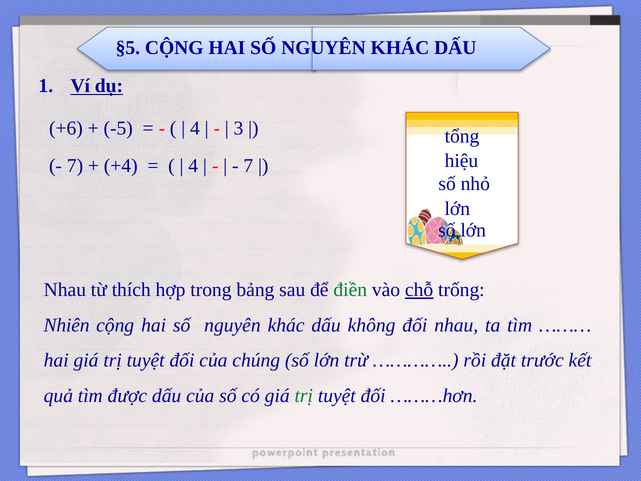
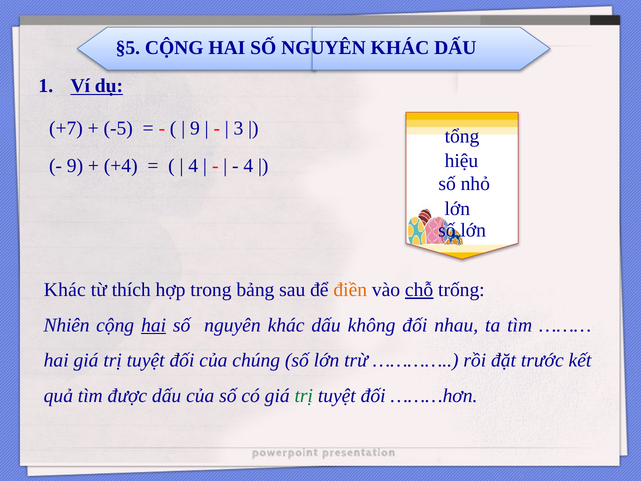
+6: +6 -> +7 (66, 128)
4: 4 -> 9 (195, 128)
7: 7 -> 9 (75, 166)
7: 7 -> 4 (248, 166)
Nhau: Nhau -> Khác (65, 290)
điền colour: green -> orange (350, 290)
hai underline: none -> present (154, 325)
